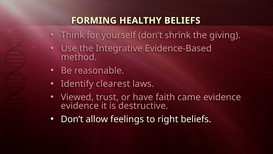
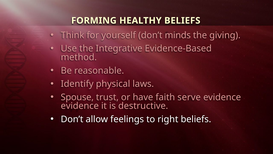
shrink: shrink -> minds (178, 35)
clearest: clearest -> physical (113, 84)
Viewed: Viewed -> Spouse (77, 97)
came: came -> serve (189, 97)
